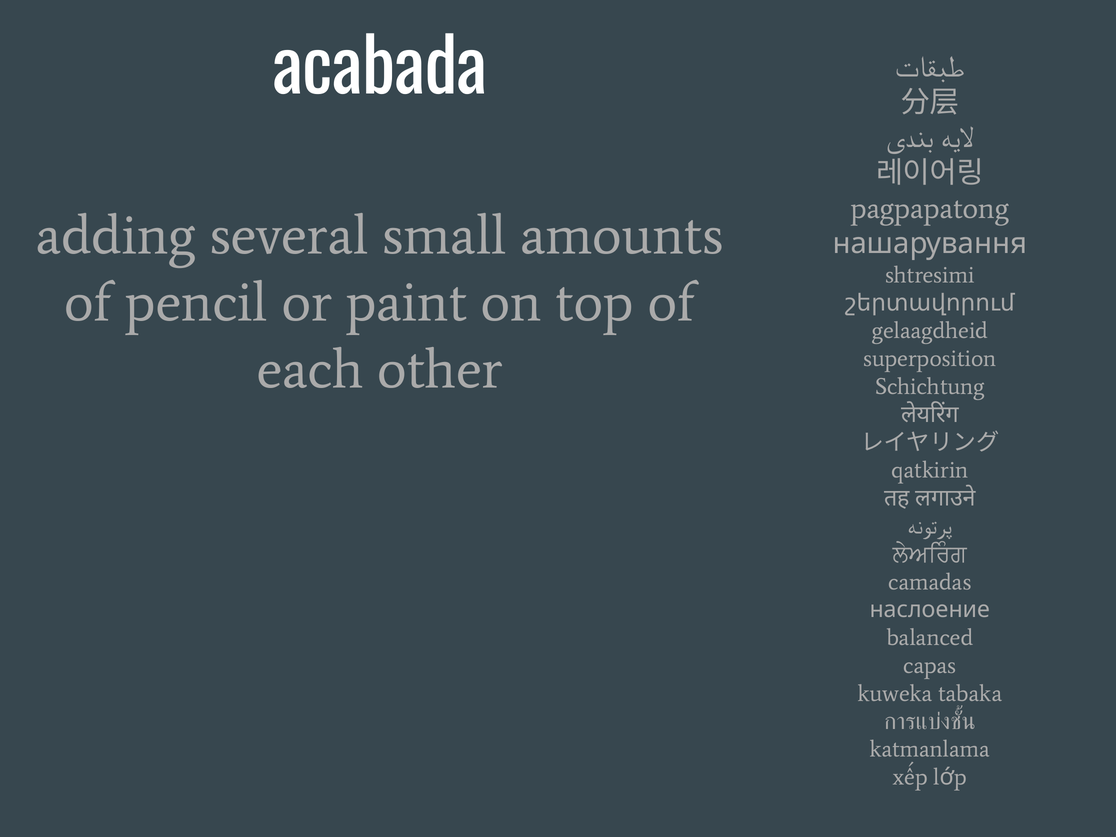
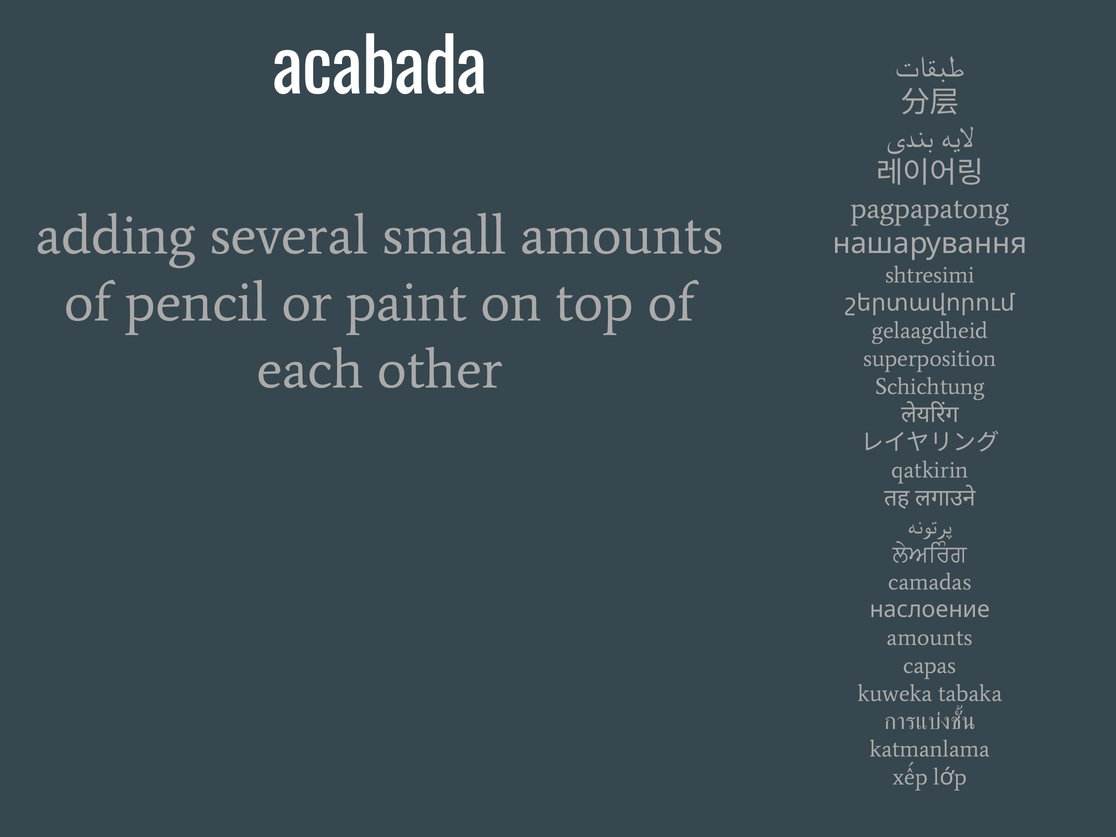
balanced: balanced -> amounts (930, 638)
